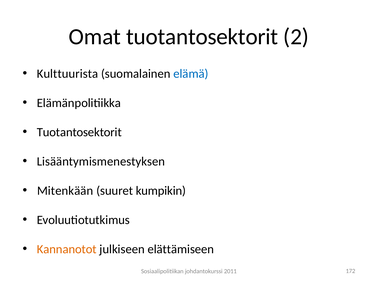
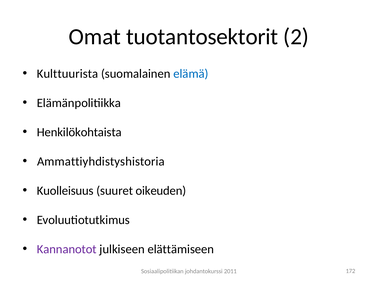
Tuotantosektorit: Tuotantosektorit -> Henkilökohtaista (79, 132)
Lisääntymismenestyksen: Lisääntymismenestyksen -> Ammattiyhdistyshistoria (101, 161)
Mitenkään: Mitenkään -> Kuolleisuus (65, 190)
kumpikin: kumpikin -> oikeuden (161, 190)
Kannanotot colour: orange -> purple (67, 249)
